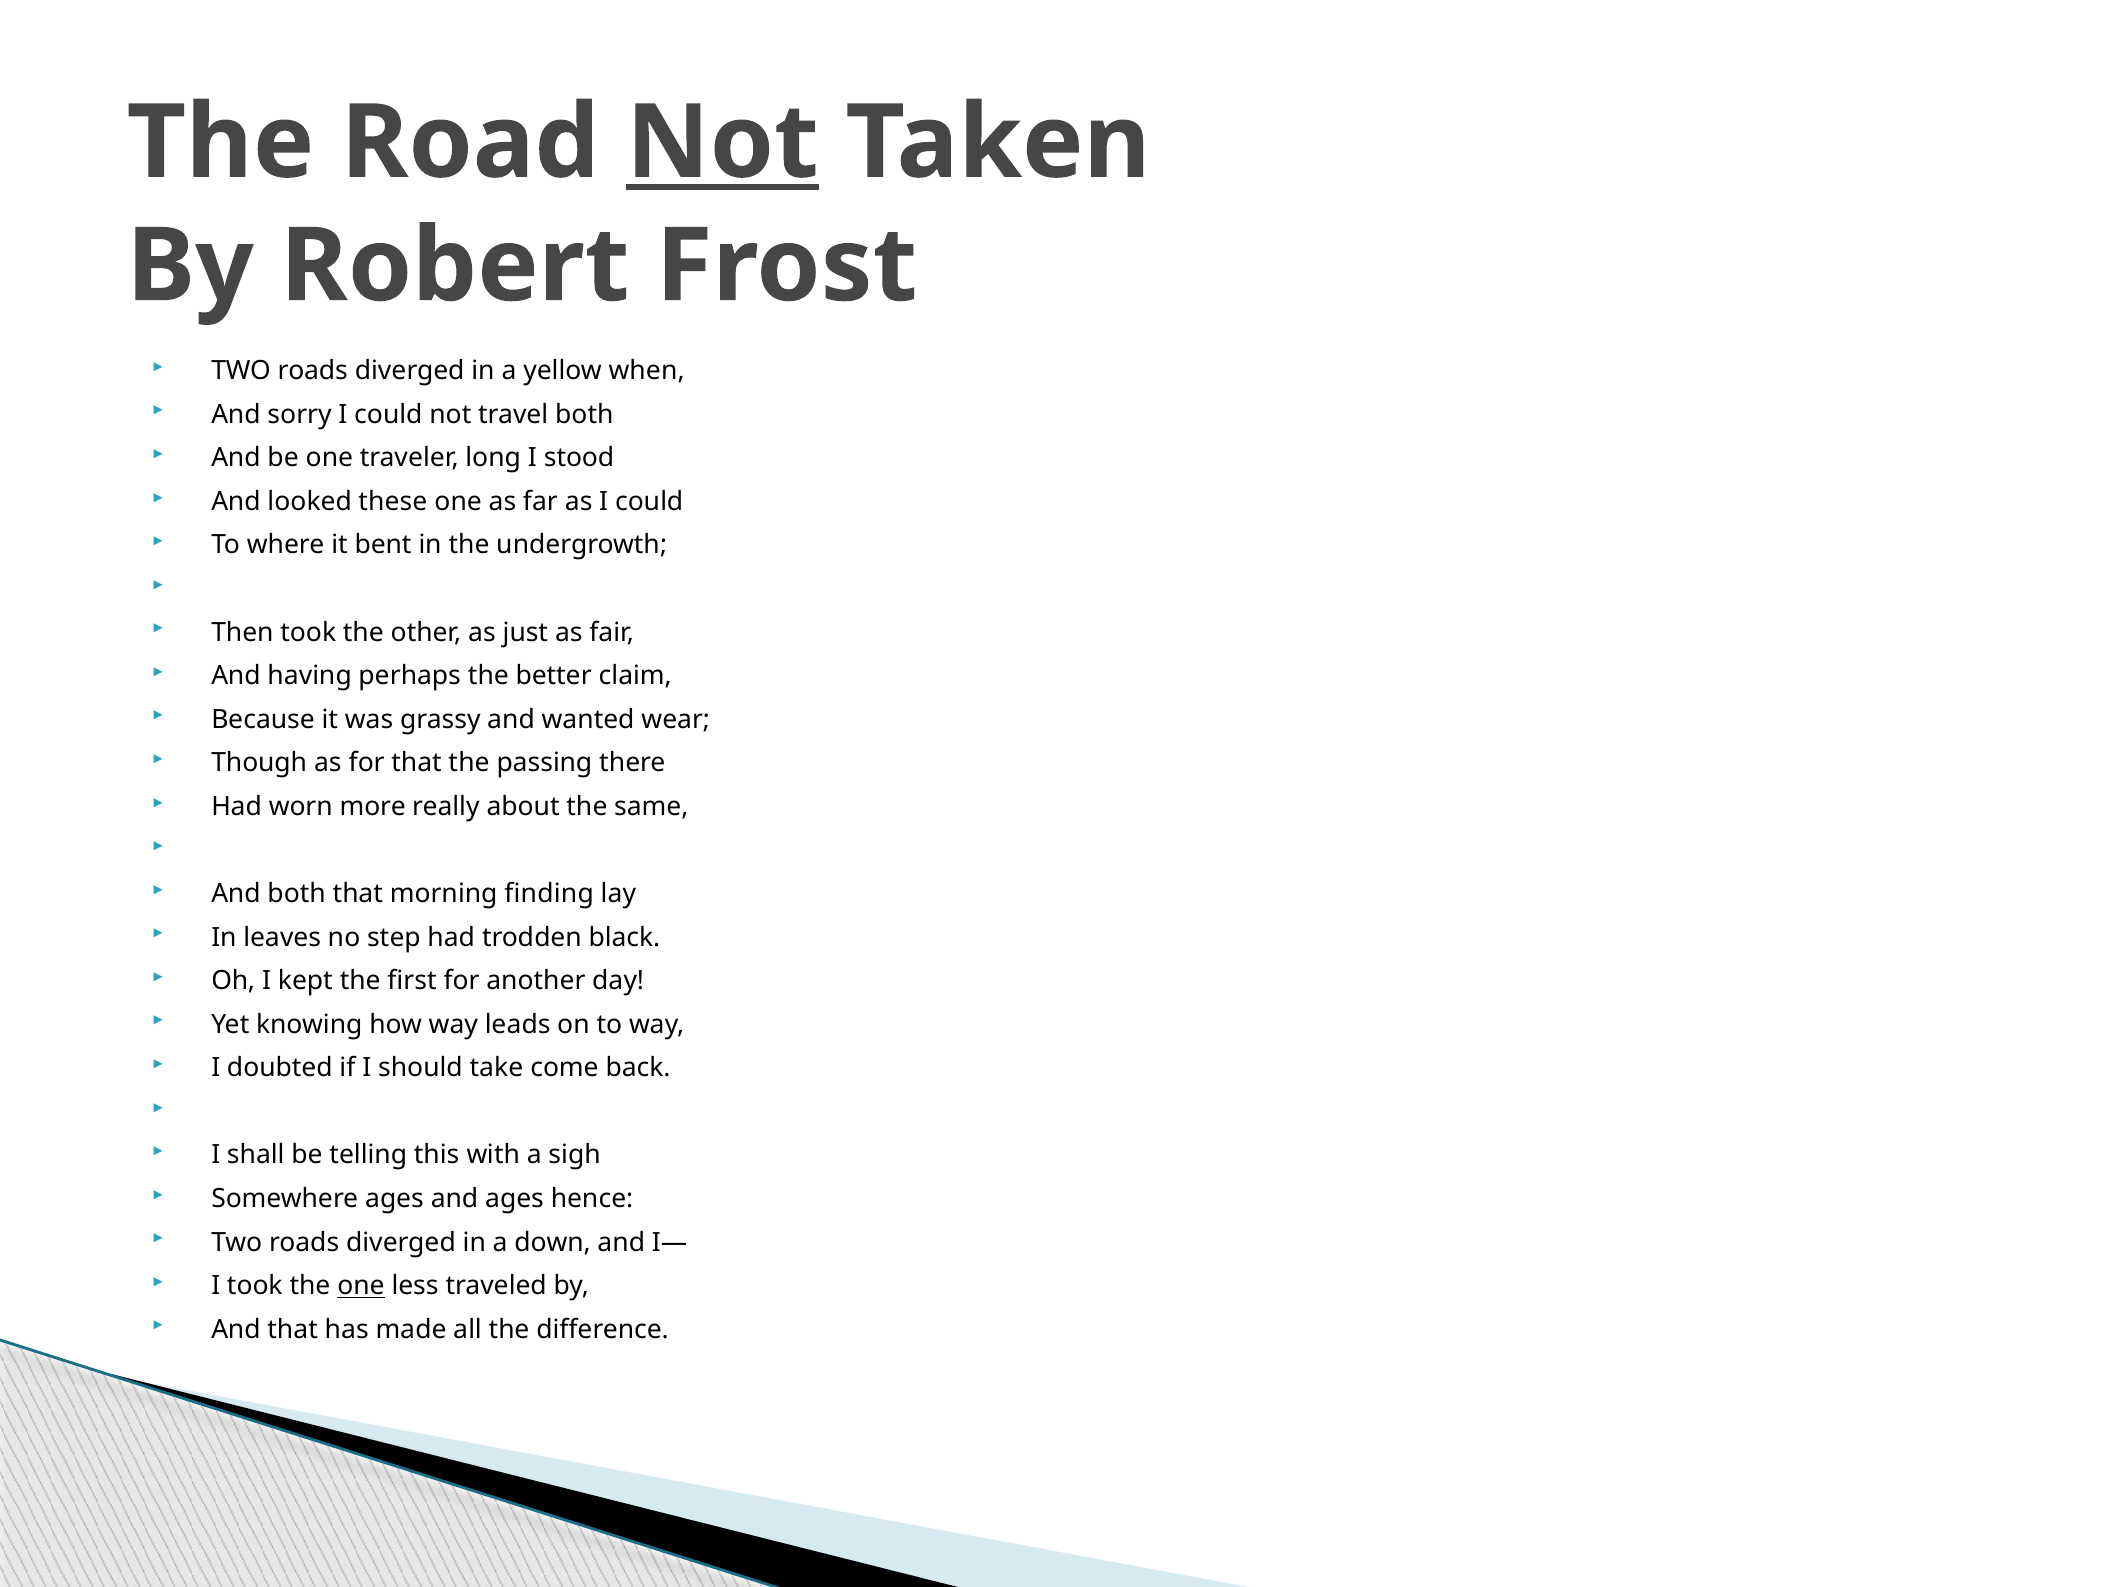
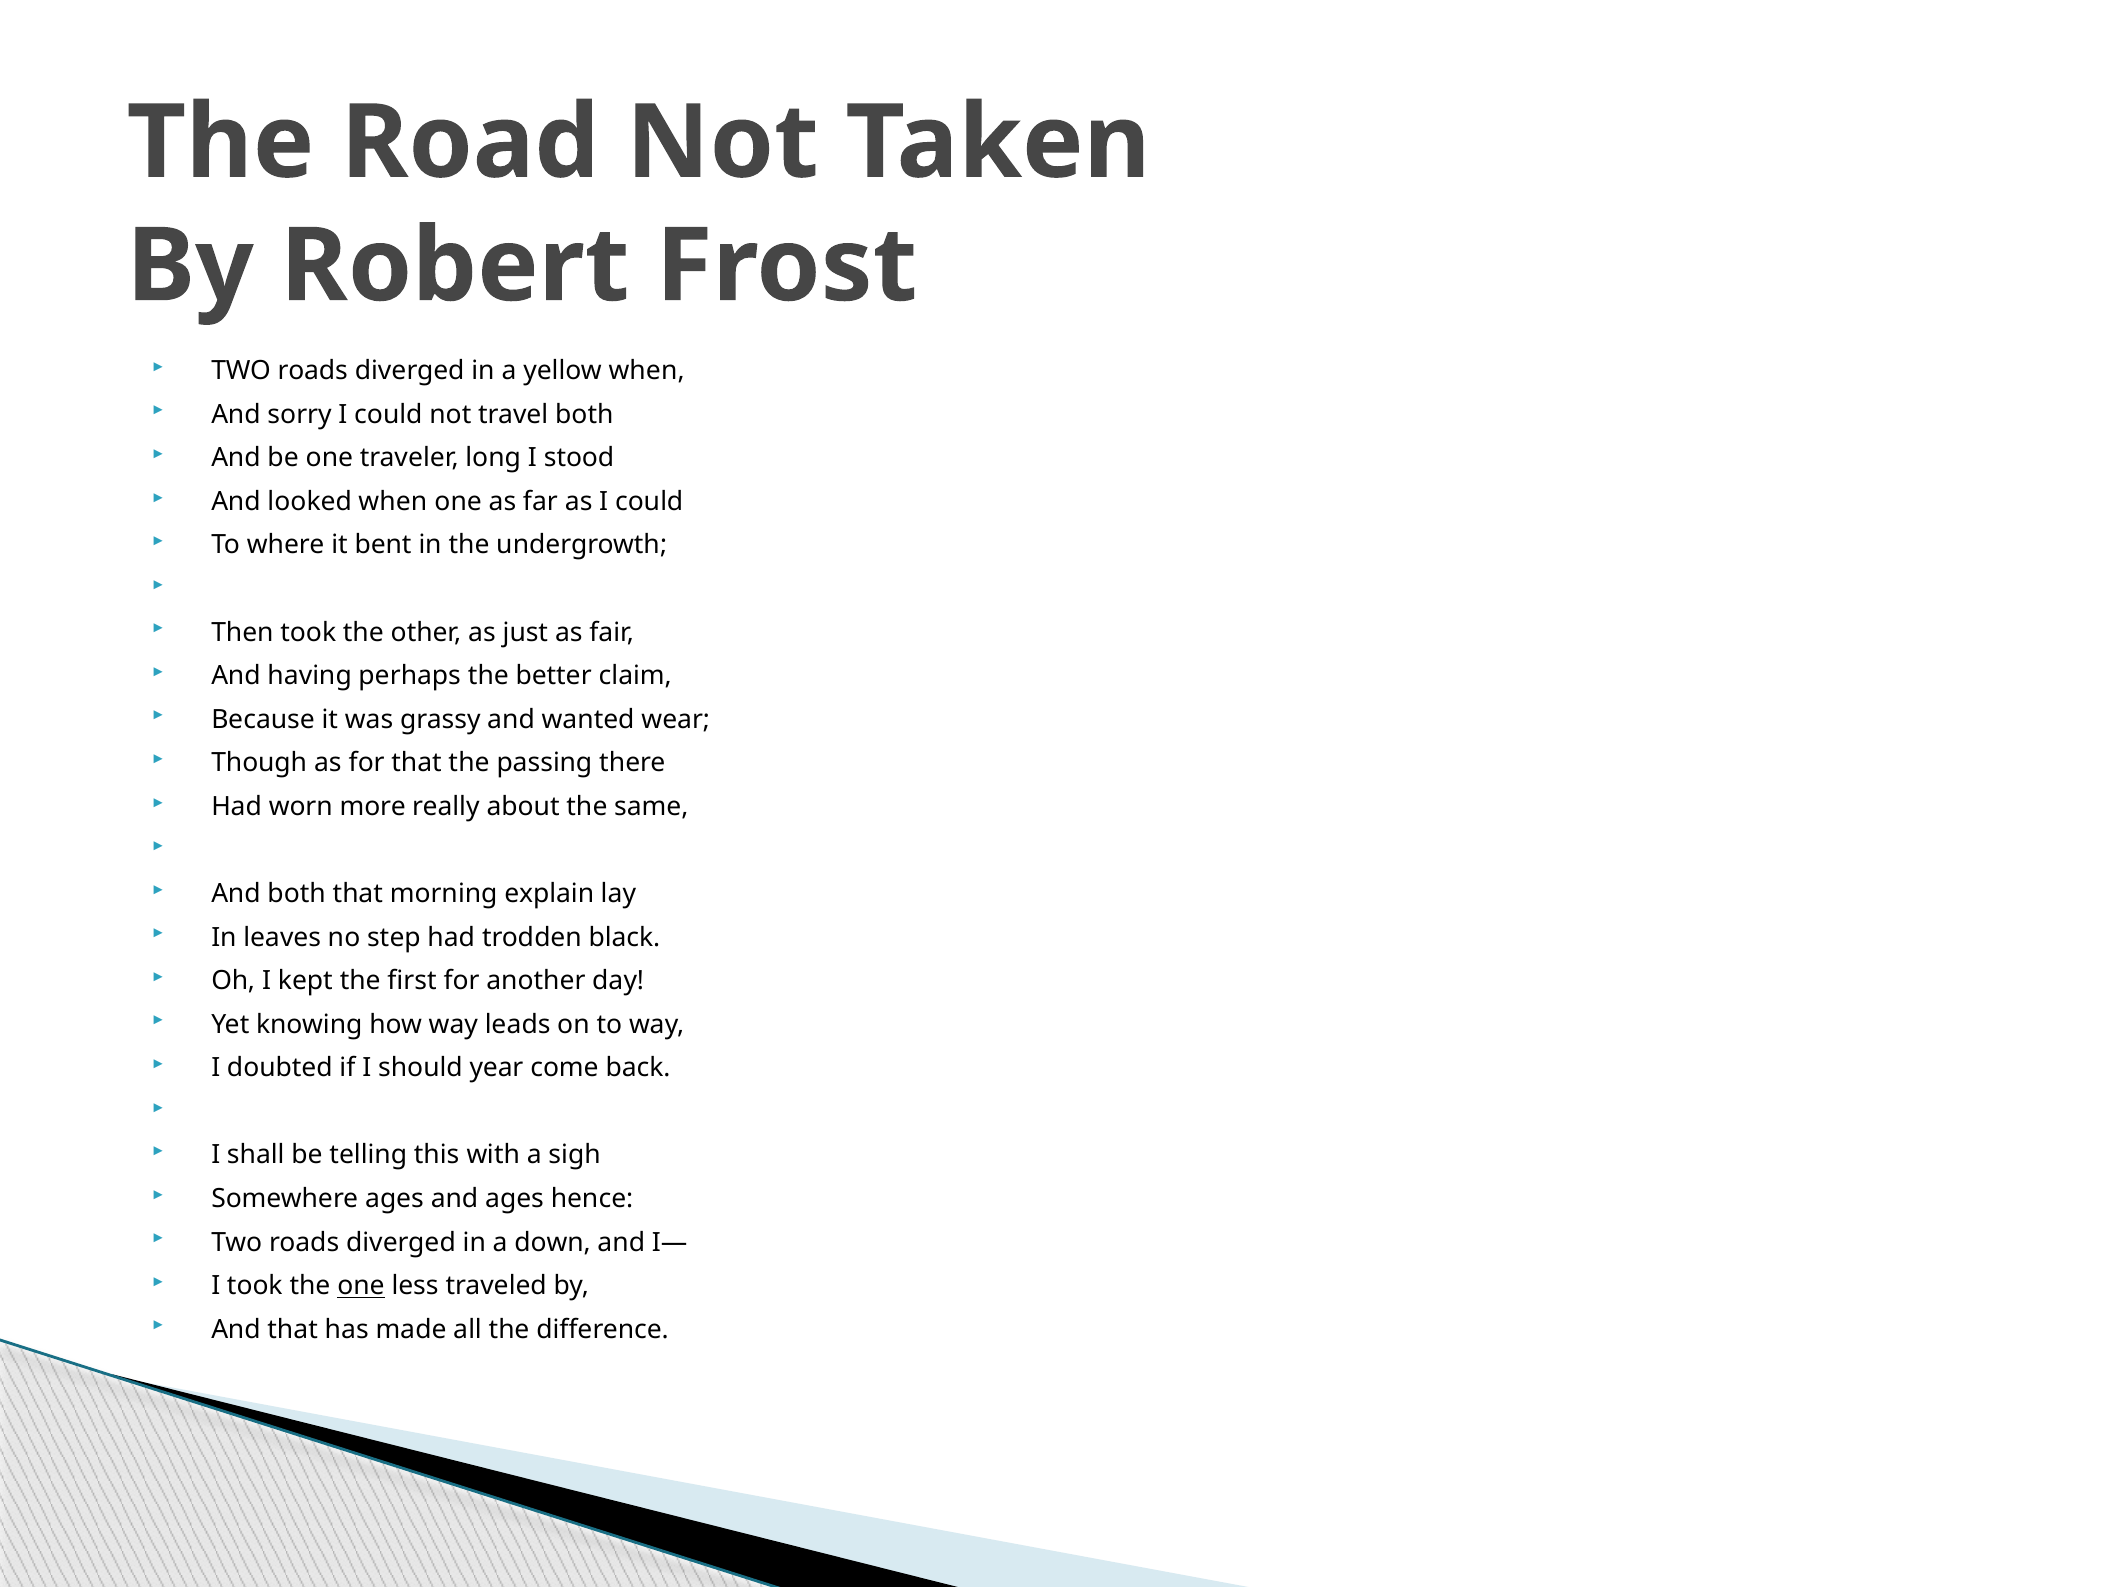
Not underline: present -> none (722, 143)
looked these: these -> when (393, 502)
finding: finding -> explain (549, 894)
take: take -> year (497, 1068)
